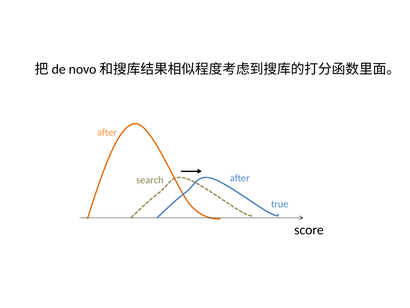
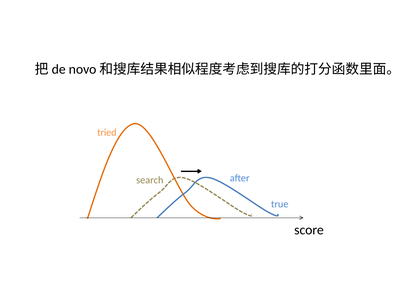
after: after -> tried (107, 132)
